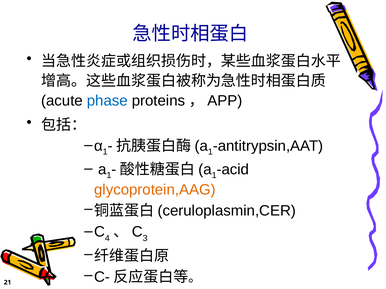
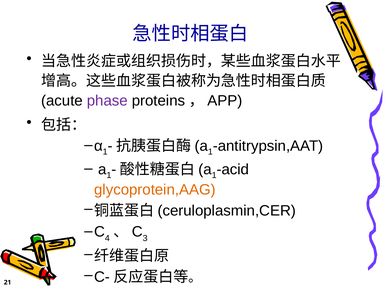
phase colour: blue -> purple (107, 101)
